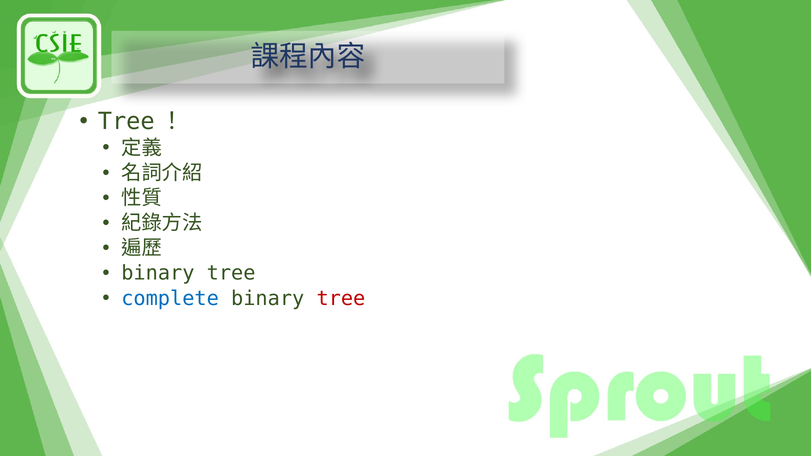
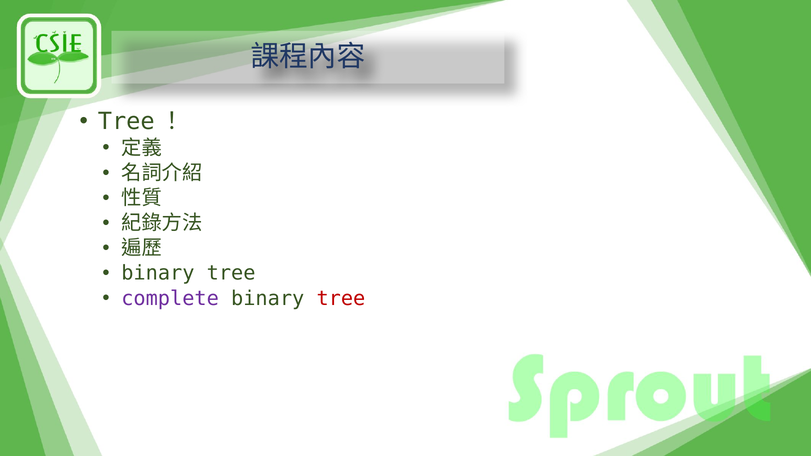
complete colour: blue -> purple (170, 298)
